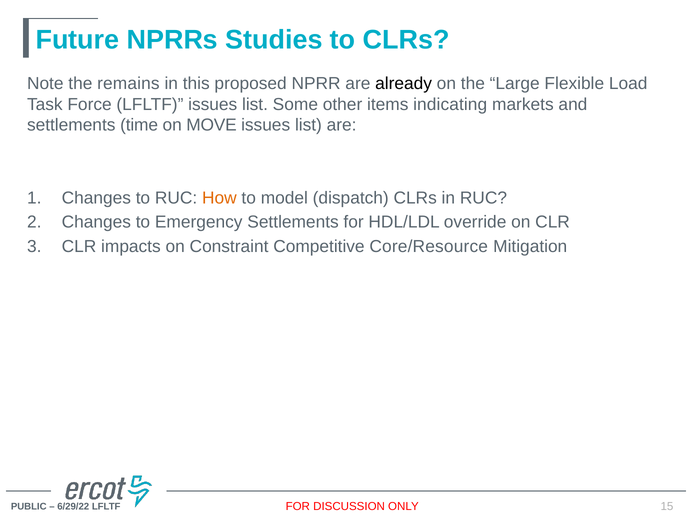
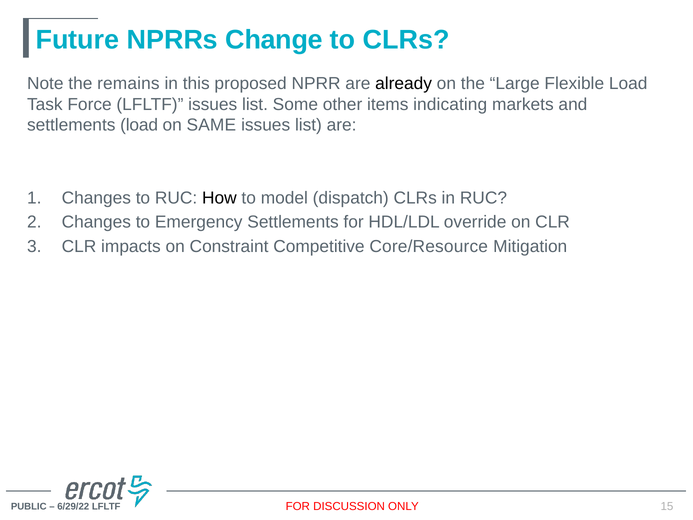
Studies: Studies -> Change (274, 40)
settlements time: time -> load (139, 125)
MOVE: MOVE -> SAME (211, 125)
How colour: orange -> black (219, 198)
